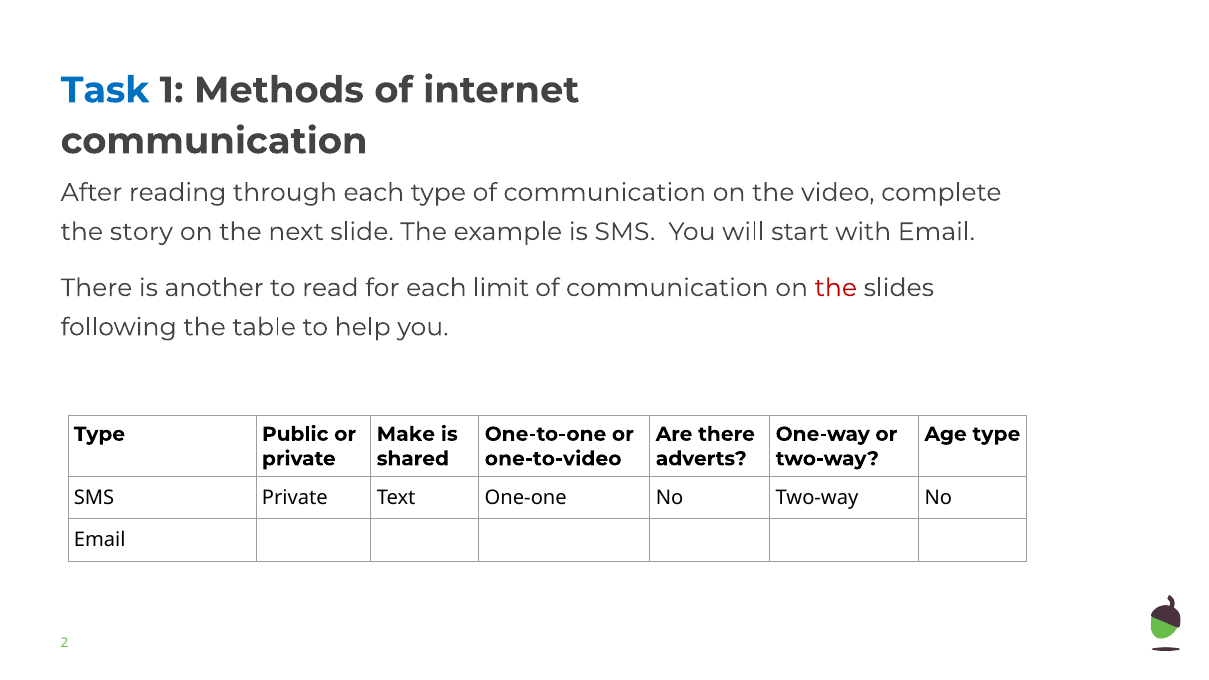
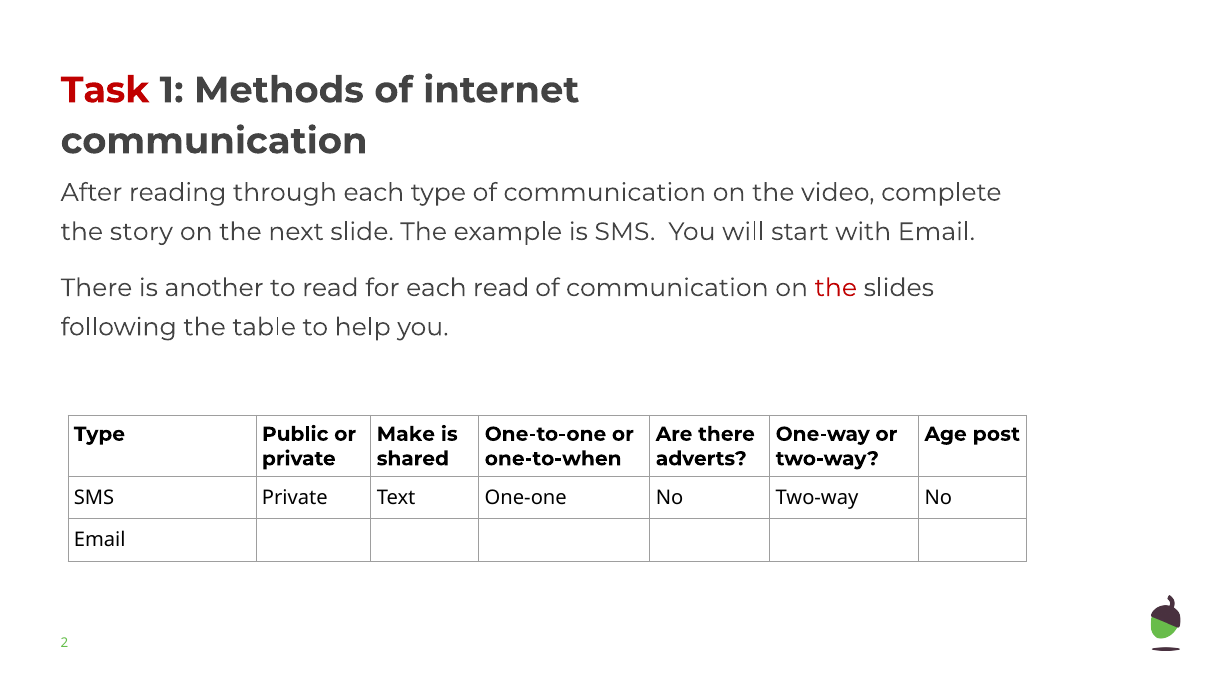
Task colour: blue -> red (105, 90)
each limit: limit -> read (501, 288)
Age type: type -> post (996, 434)
one-to-video: one-to-video -> one-to-when (553, 459)
